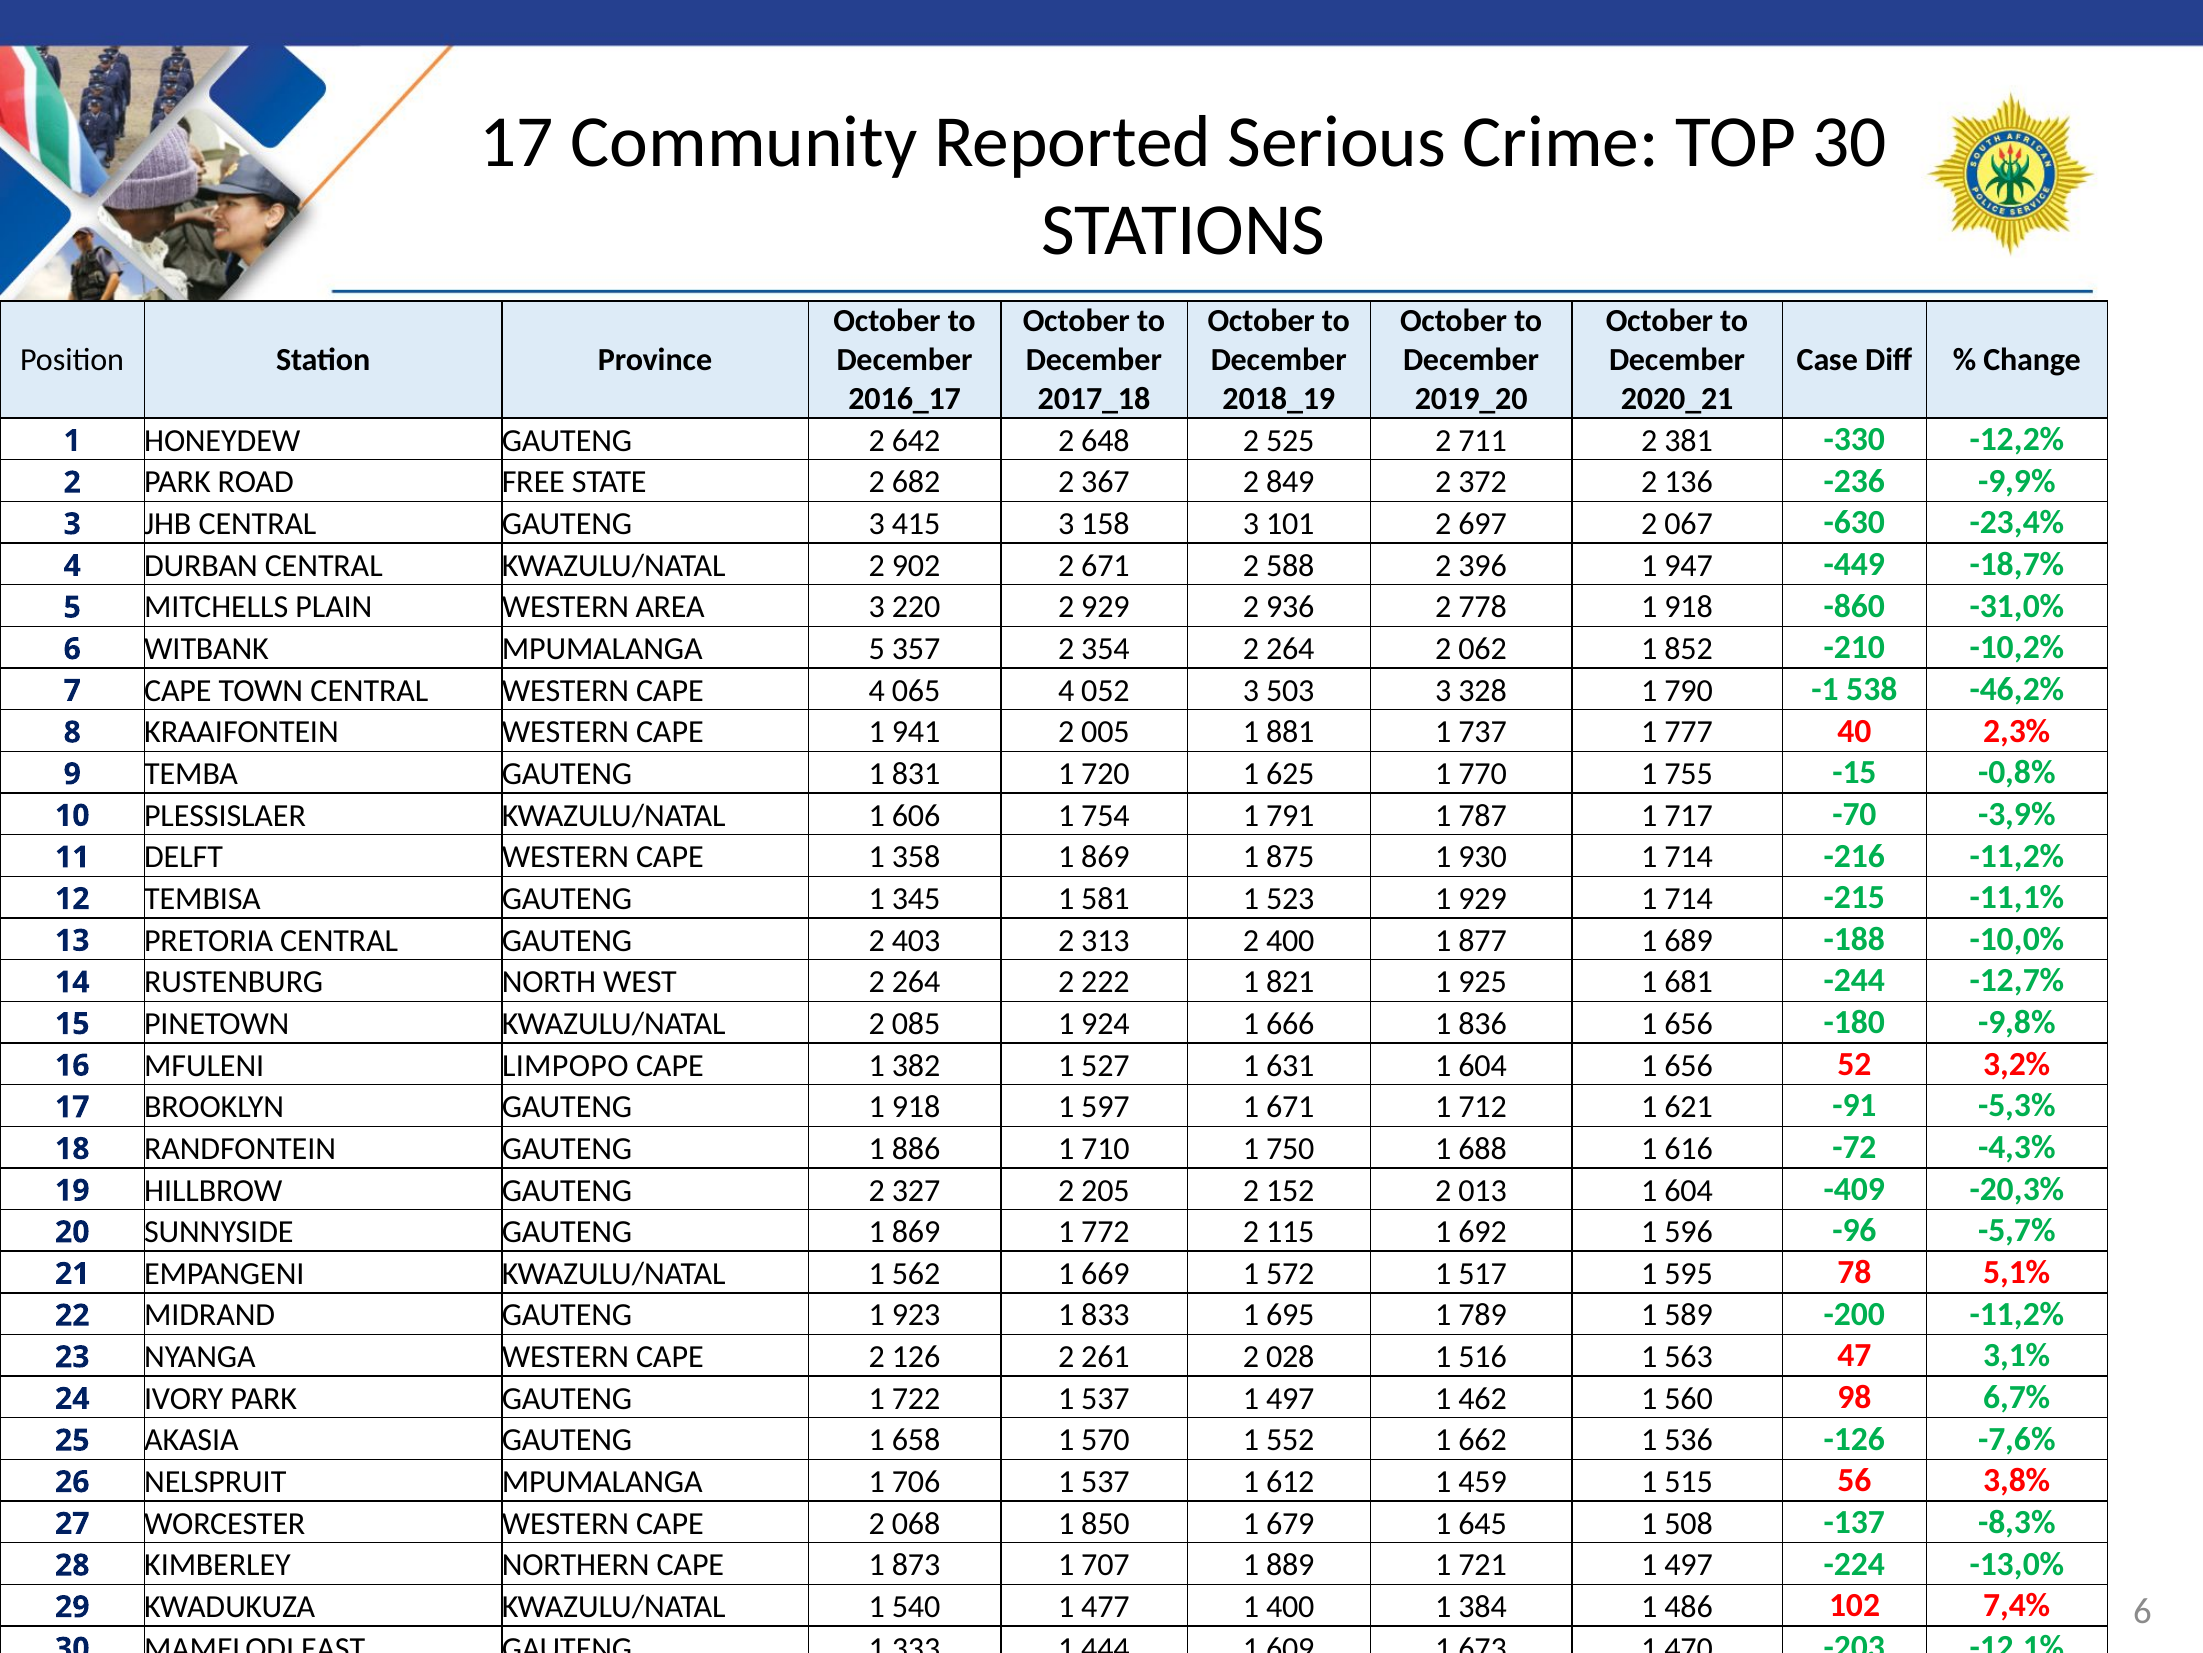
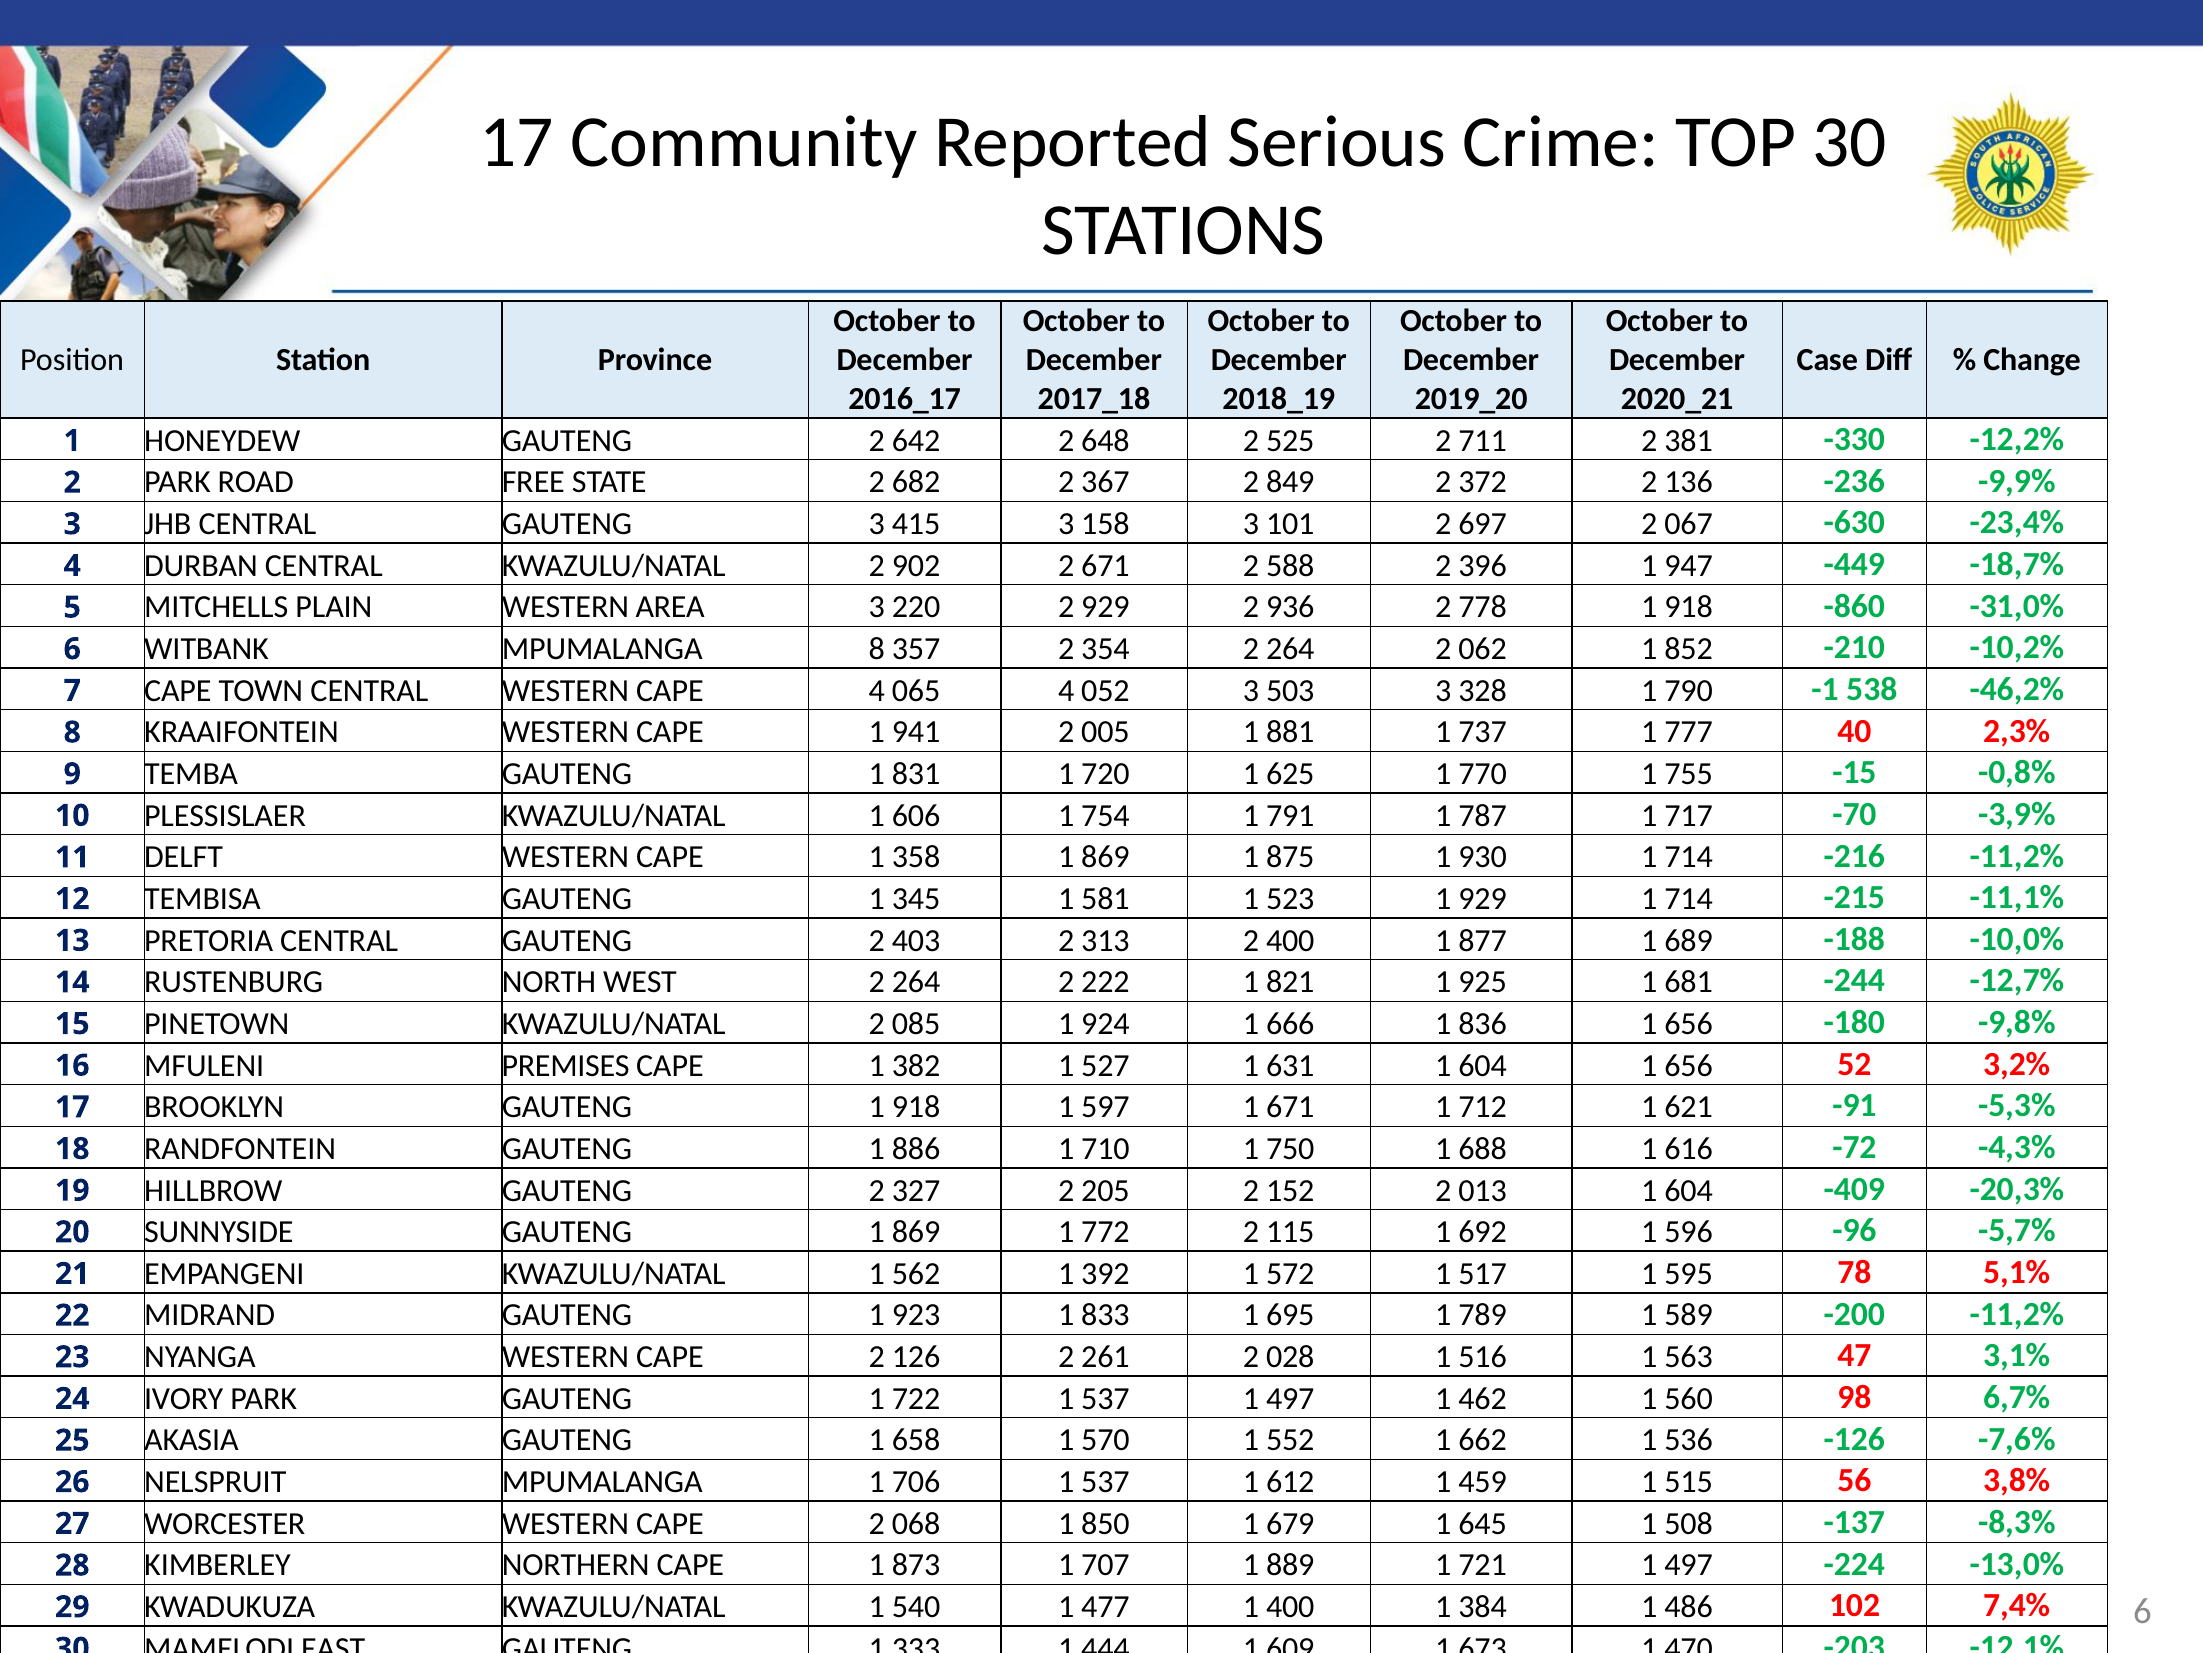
MPUMALANGA 5: 5 -> 8 (877, 649)
LIMPOPO: LIMPOPO -> PREMISES (566, 1065)
669: 669 -> 392 (1105, 1273)
